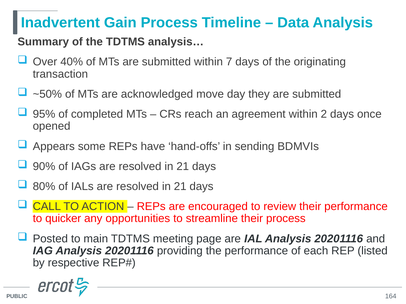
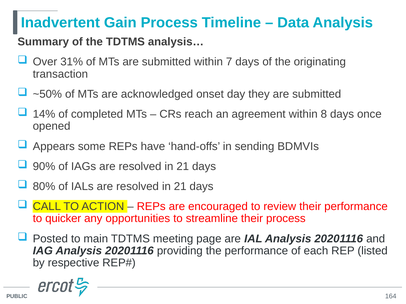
40%: 40% -> 31% (72, 62)
move: move -> onset (210, 94)
95%: 95% -> 14% (44, 114)
2: 2 -> 8 (324, 114)
